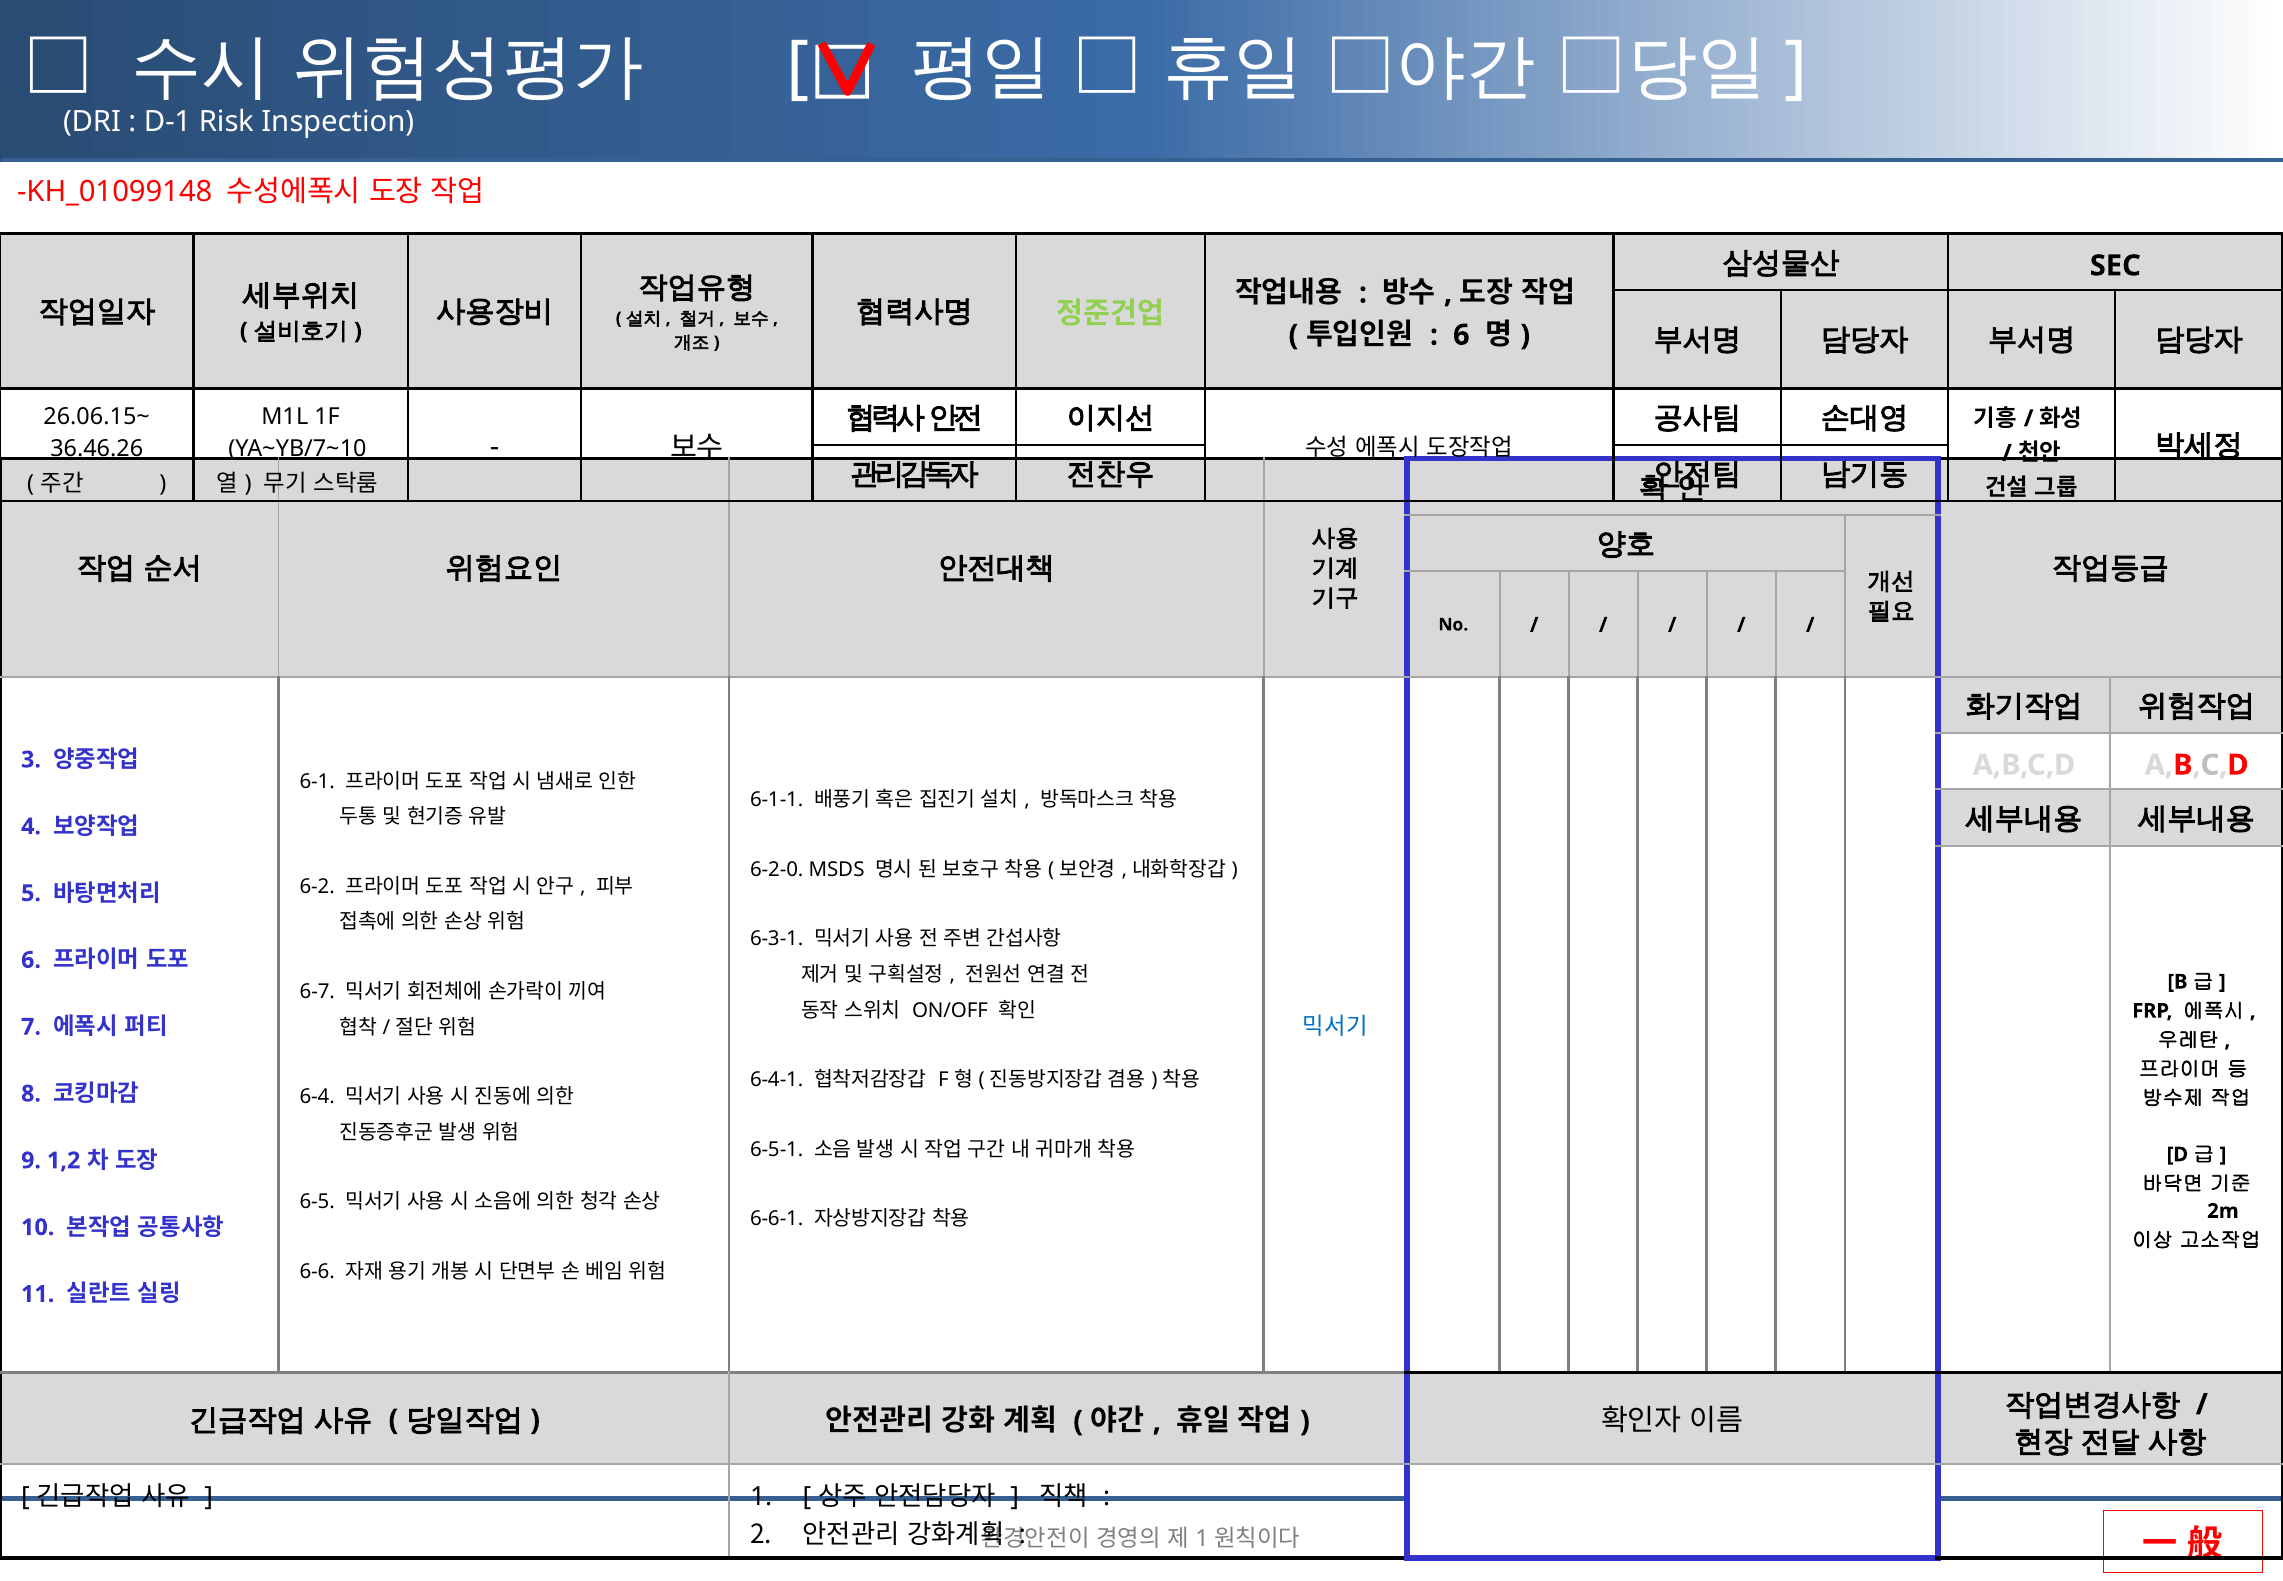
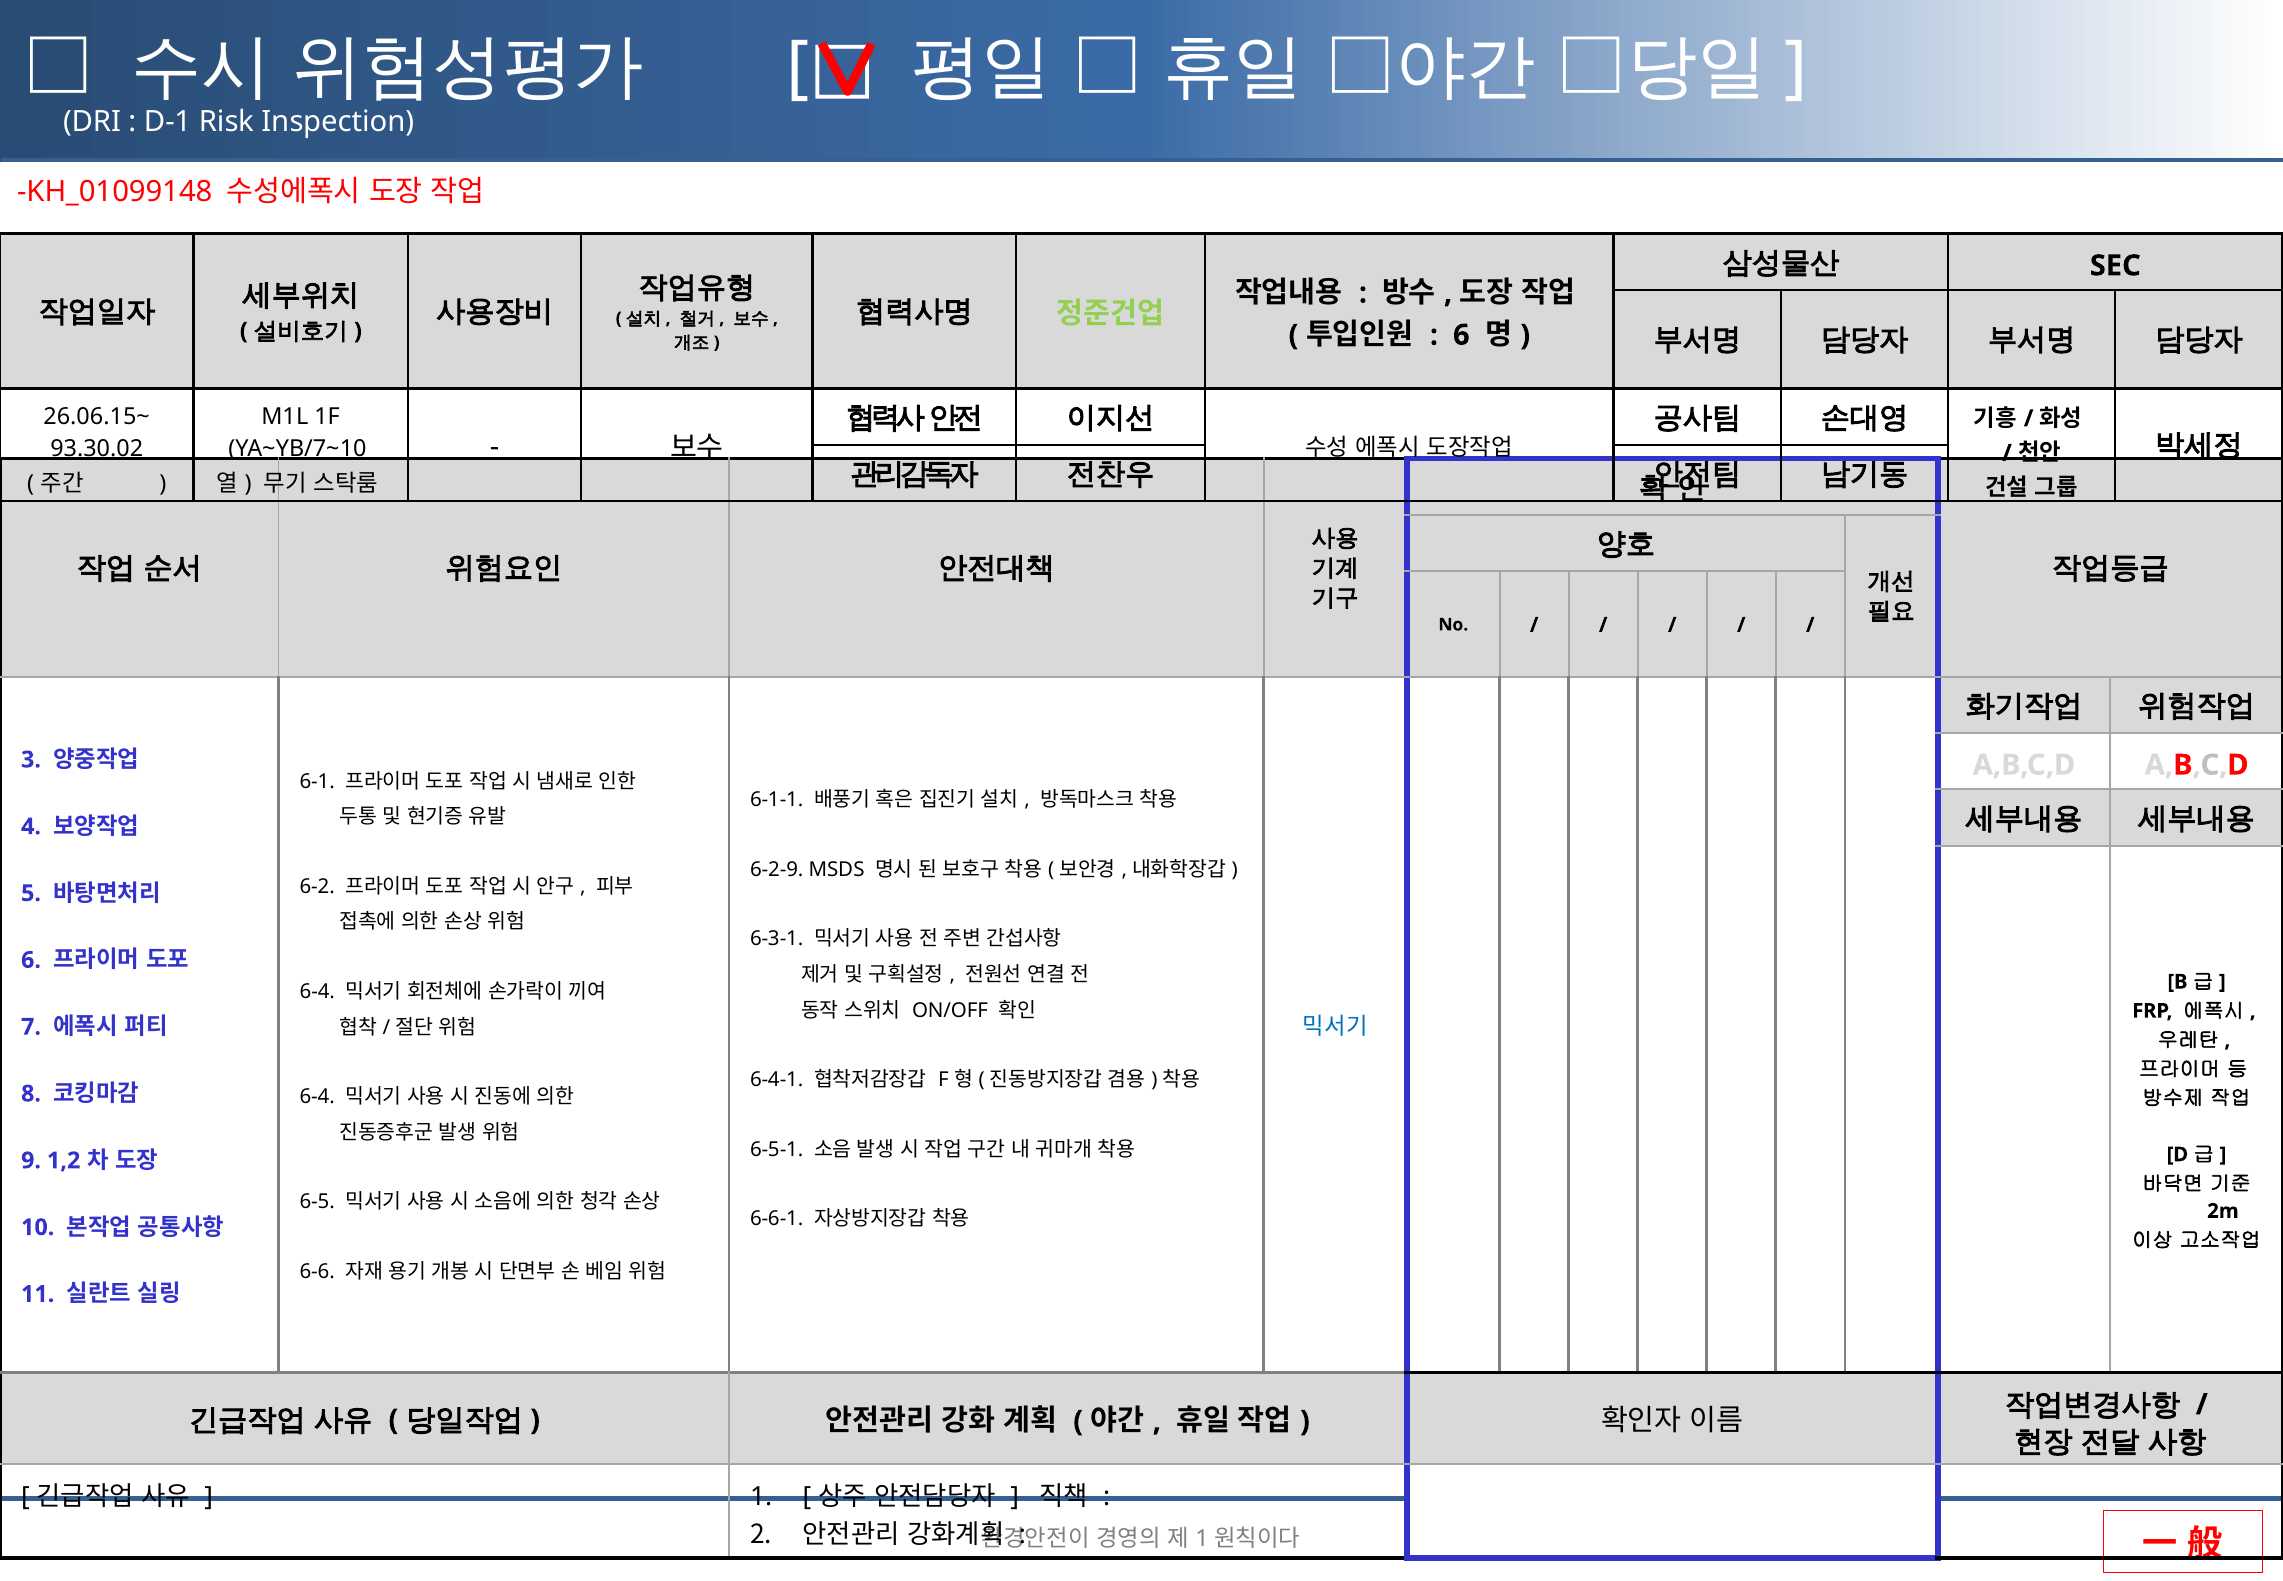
36.46.26: 36.46.26 -> 93.30.02 (97, 449)
6-2-0: 6-2-0 -> 6-2-9 (777, 869)
6-7: 6-7 -> 6-4 (317, 991)
